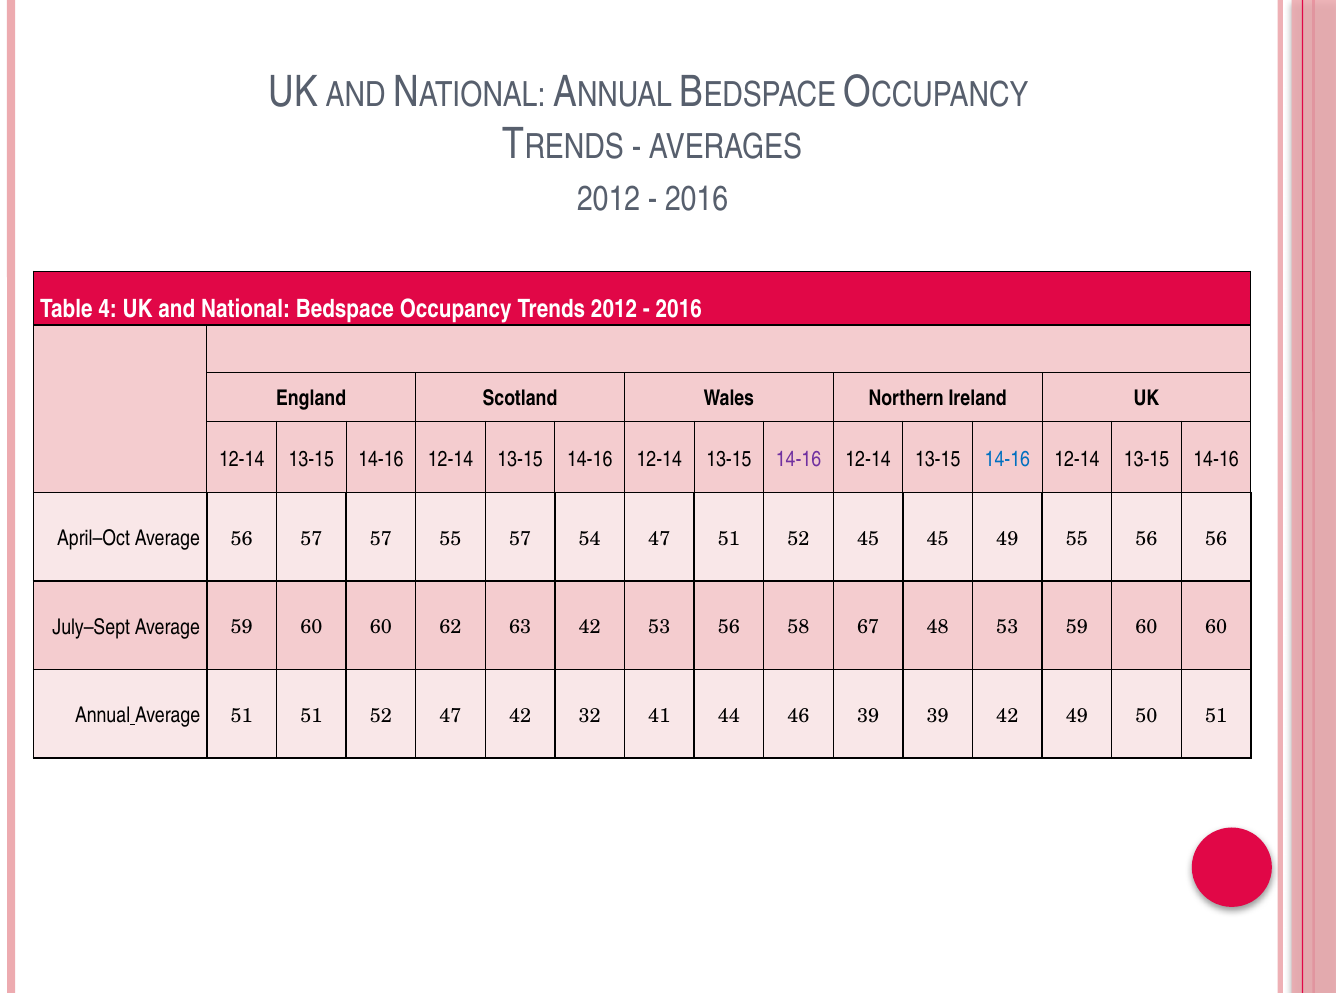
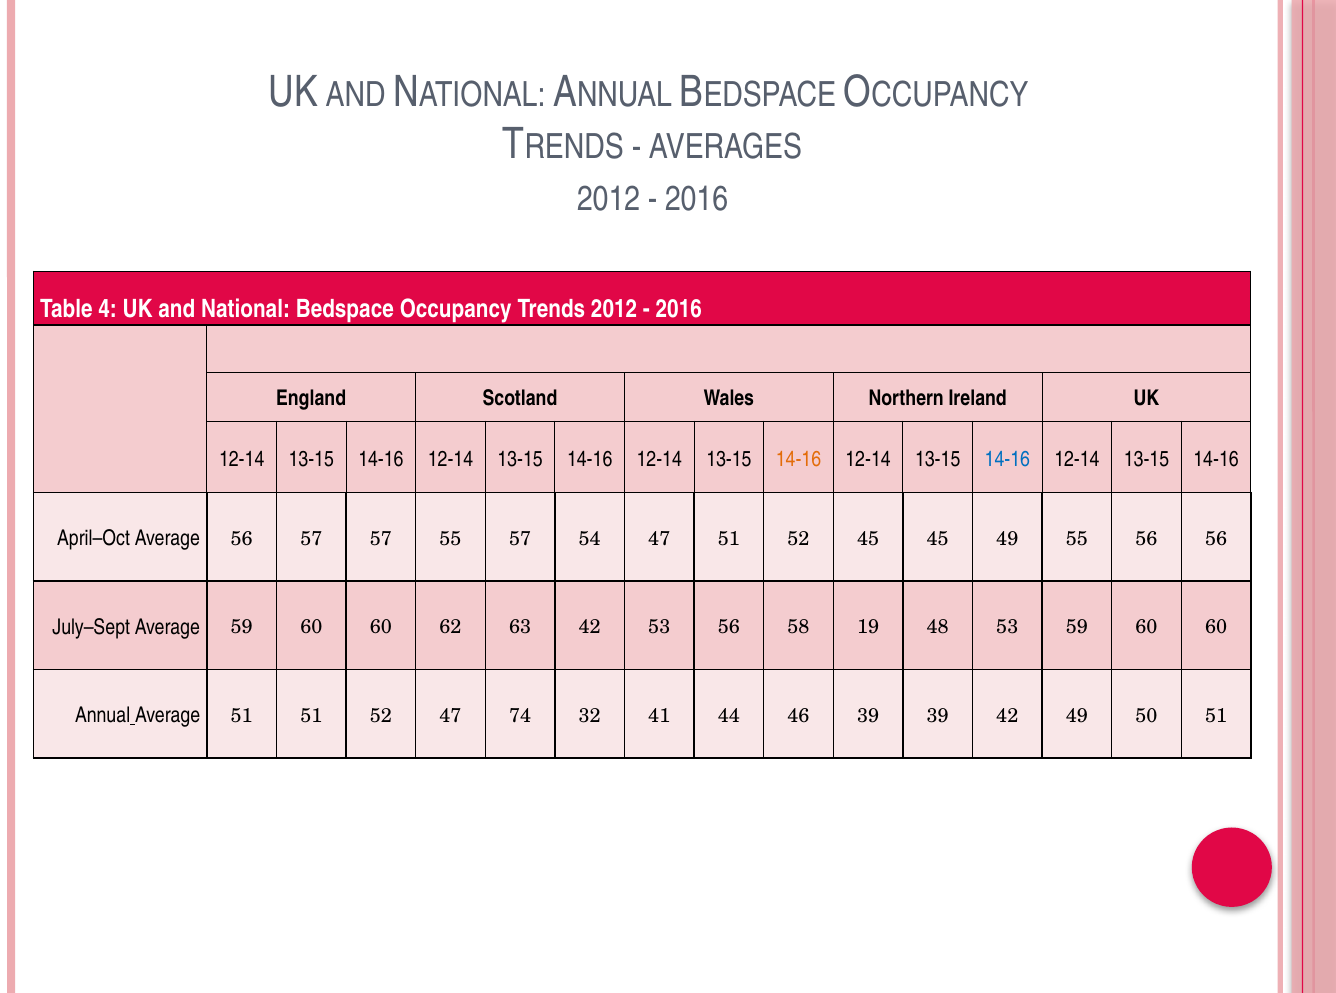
14-16 colour: purple -> orange (799, 459)
67: 67 -> 19 (868, 627)
47 42: 42 -> 74 (520, 716)
